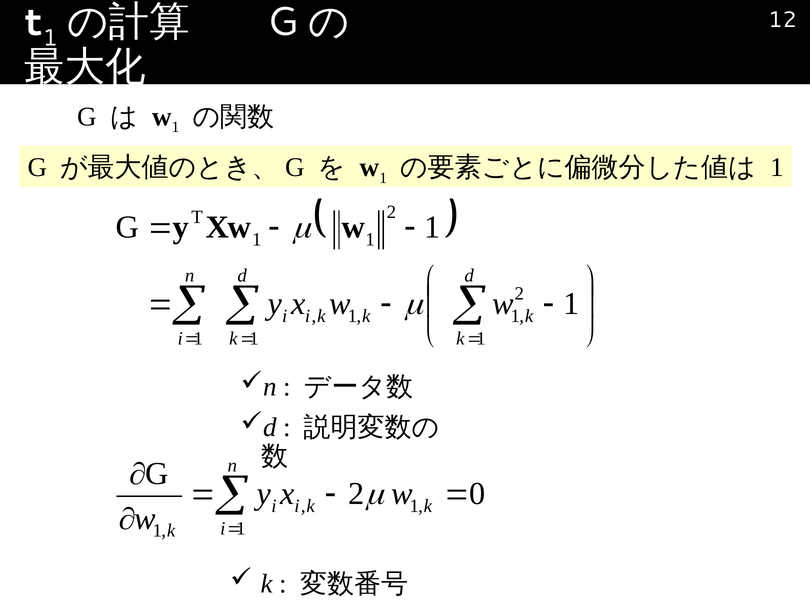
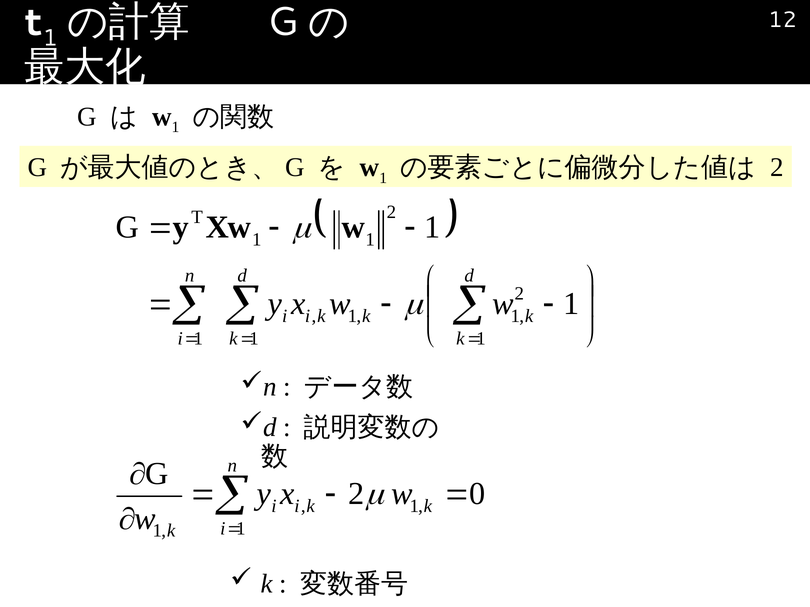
1: 1 -> 2 (777, 168)
